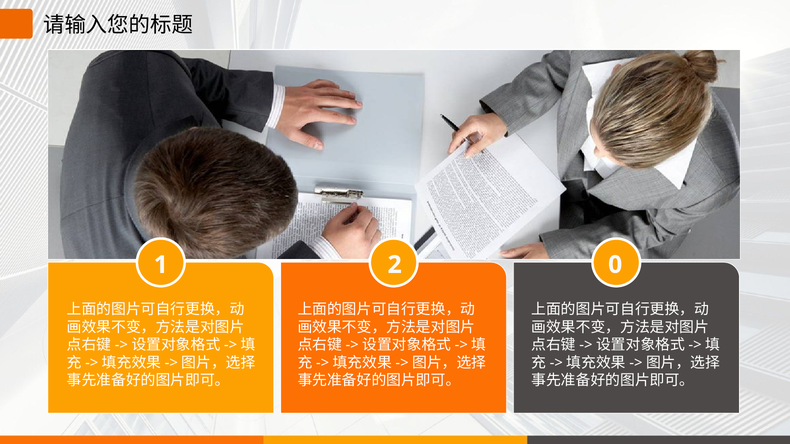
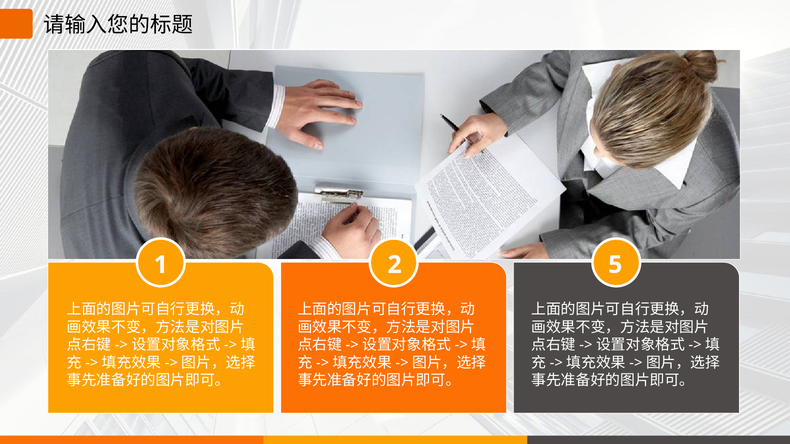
0: 0 -> 5 (615, 265)
